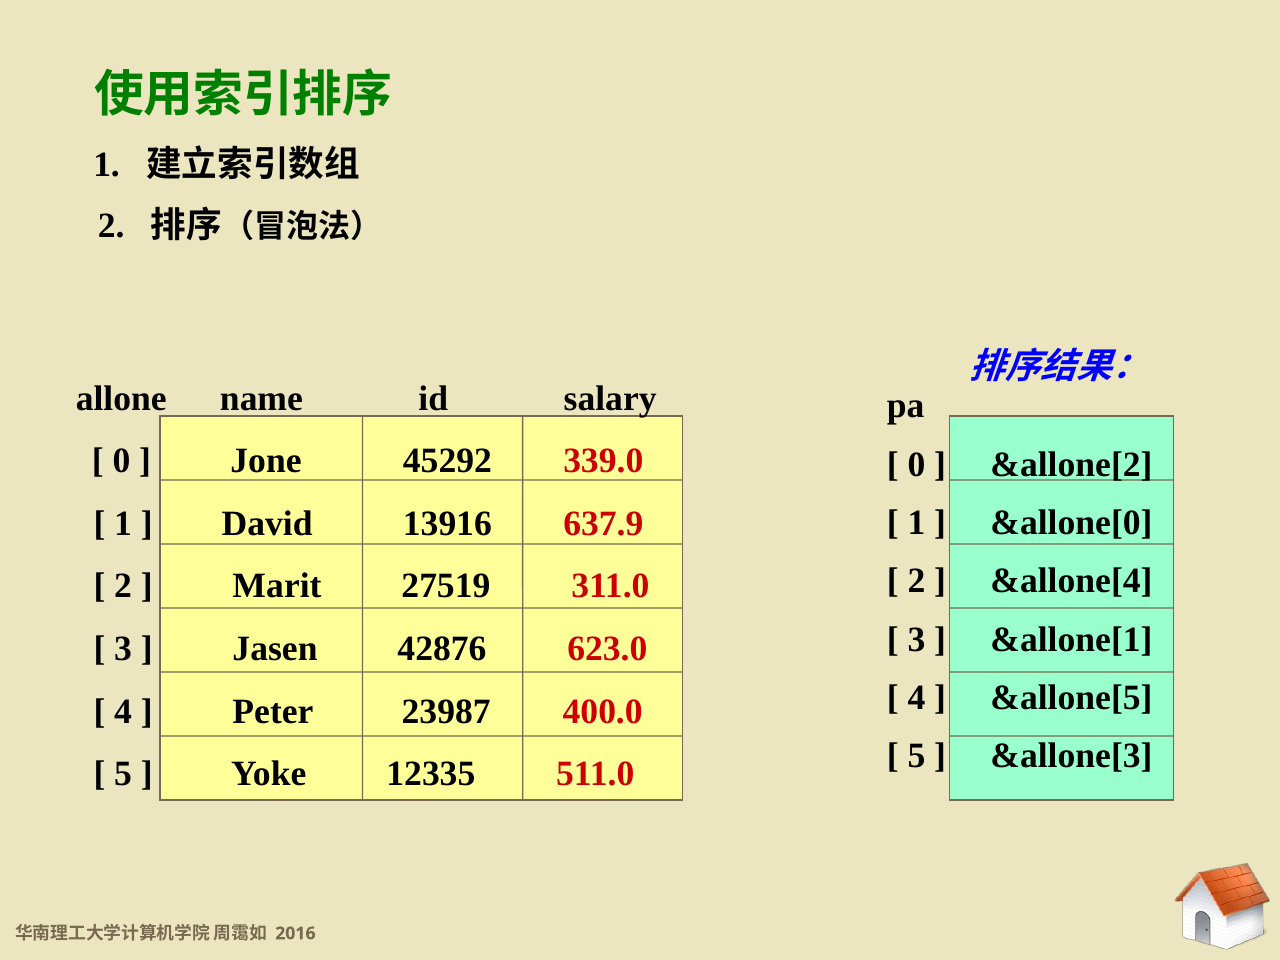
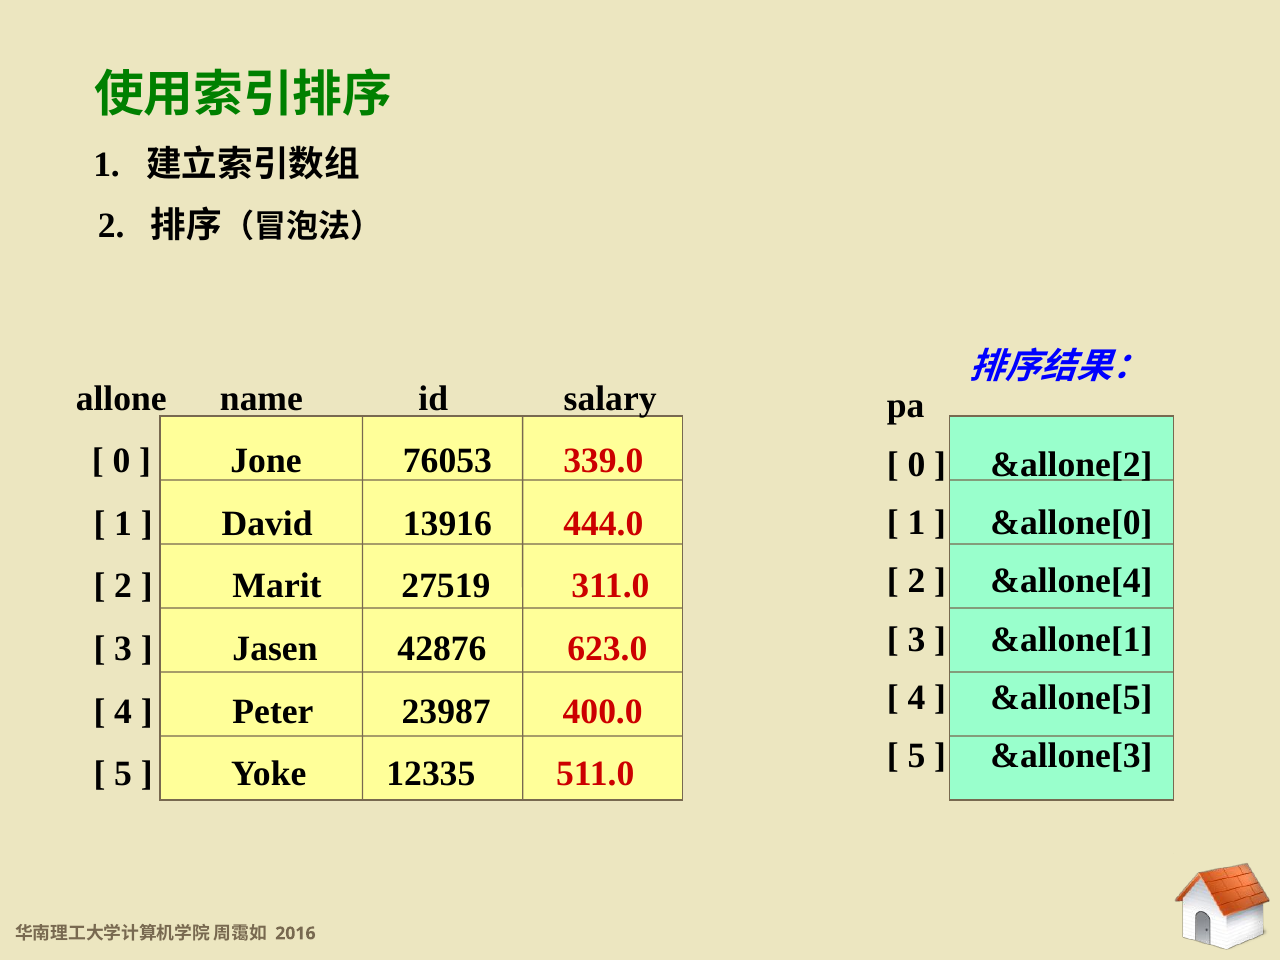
45292: 45292 -> 76053 (447, 461)
637.9: 637.9 -> 444.0 (603, 524)
